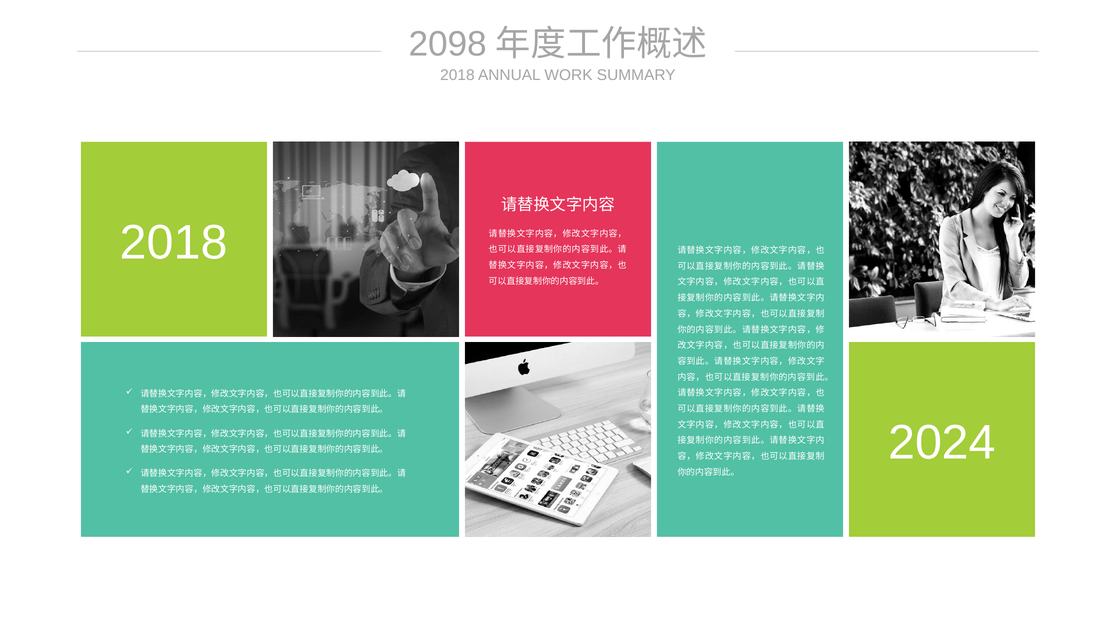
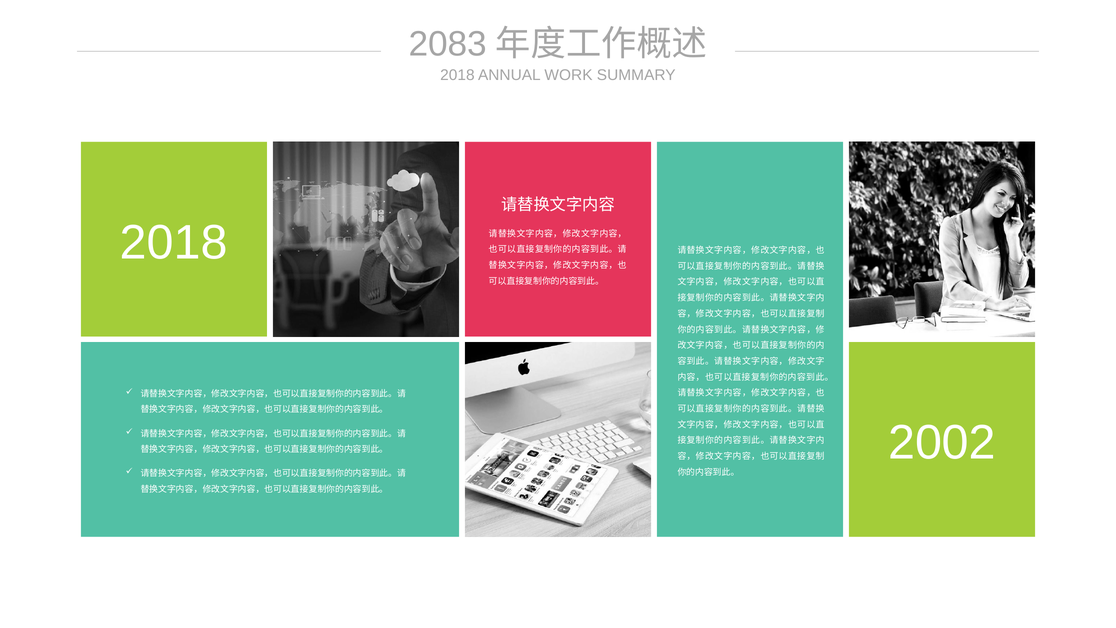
2098: 2098 -> 2083 (448, 44)
2024: 2024 -> 2002 (942, 443)
